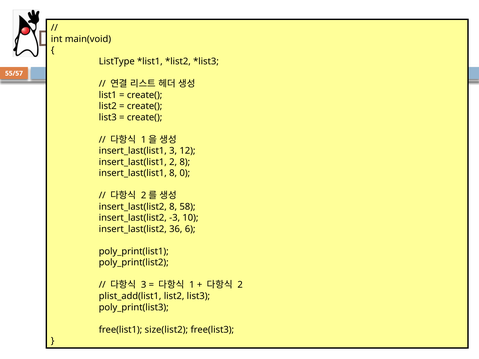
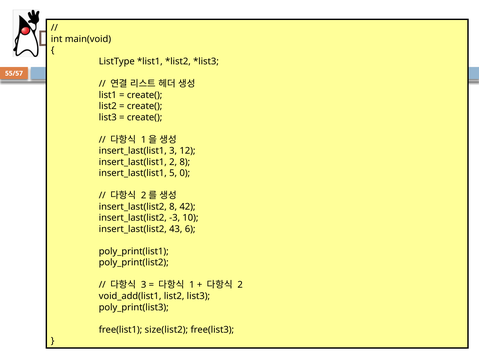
insert_last(list1 8: 8 -> 5 (173, 173)
58: 58 -> 42 (187, 207)
36: 36 -> 43 (176, 229)
plist_add(list1: plist_add(list1 -> void_add(list1 (130, 296)
